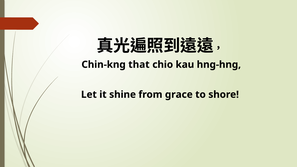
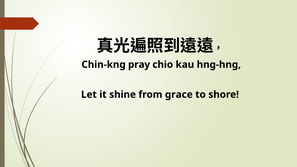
that: that -> pray (139, 65)
